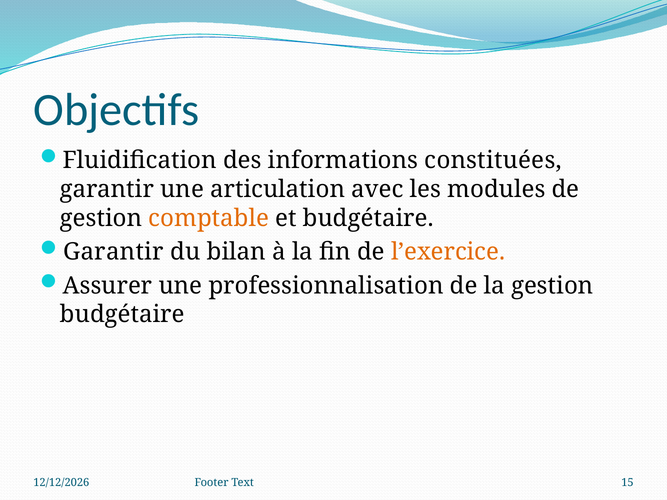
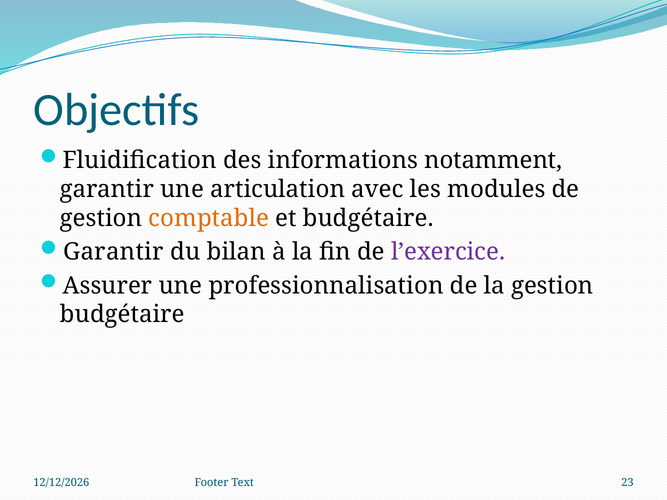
constituées: constituées -> notamment (493, 161)
l’exercice colour: orange -> purple (448, 252)
15: 15 -> 23 (627, 483)
